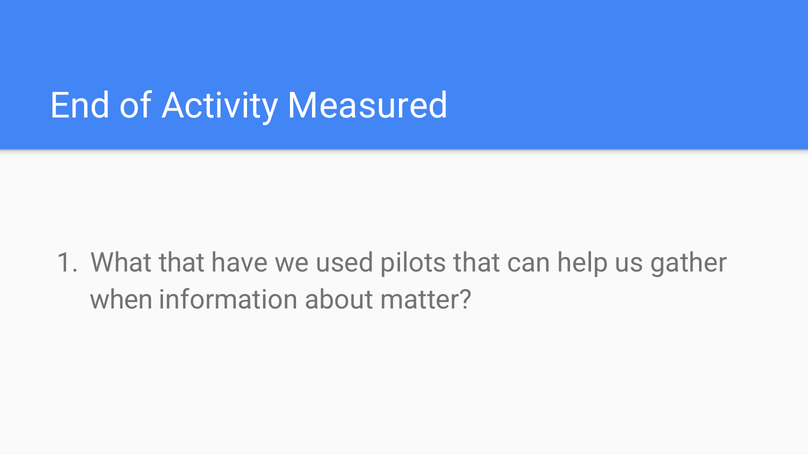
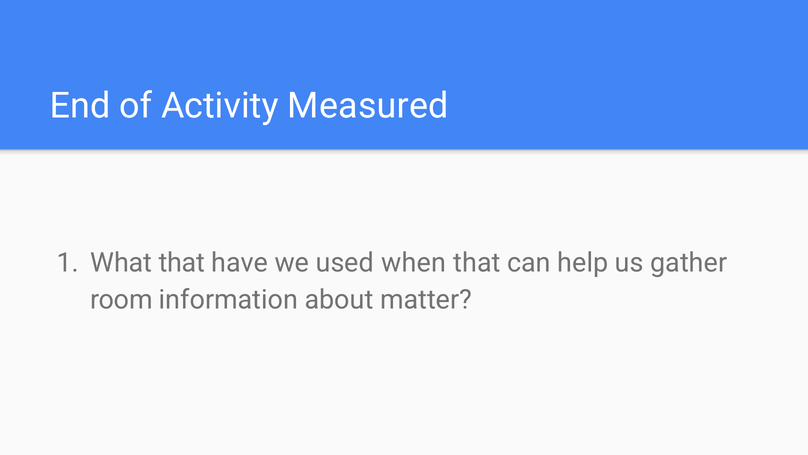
pilots: pilots -> when (414, 263)
when: when -> room (121, 300)
